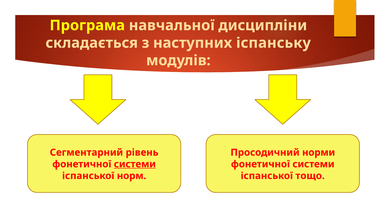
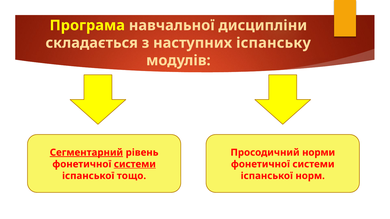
Сегментарний underline: none -> present (86, 153)
норм: норм -> тощо (131, 176)
тощо: тощо -> норм (310, 176)
